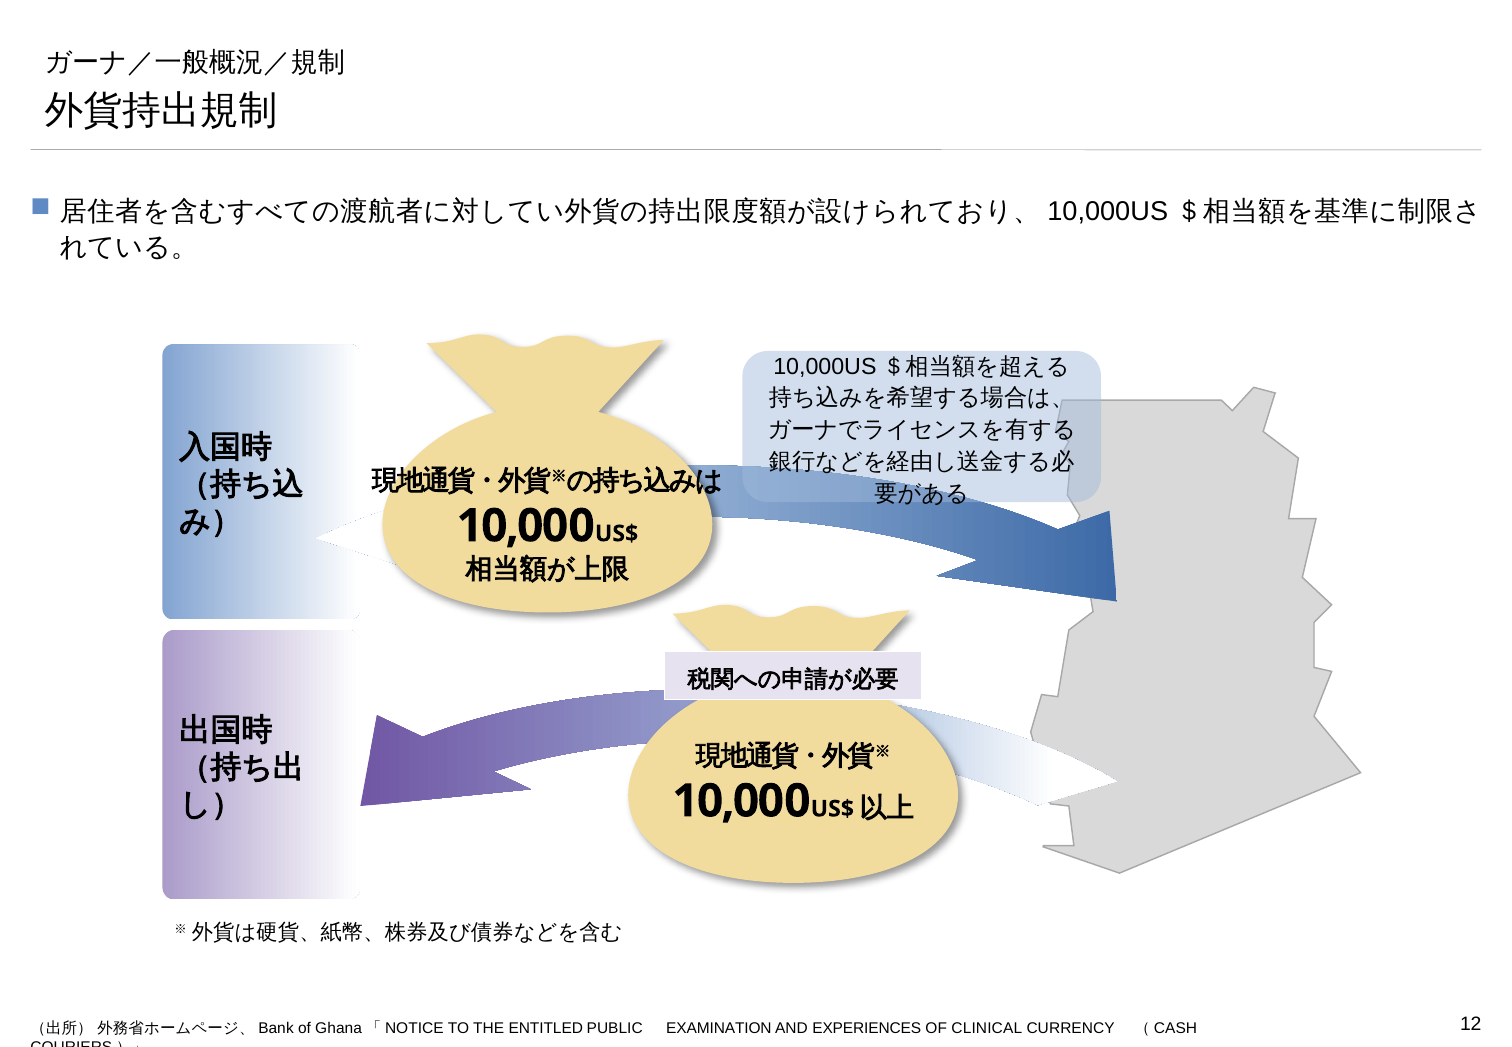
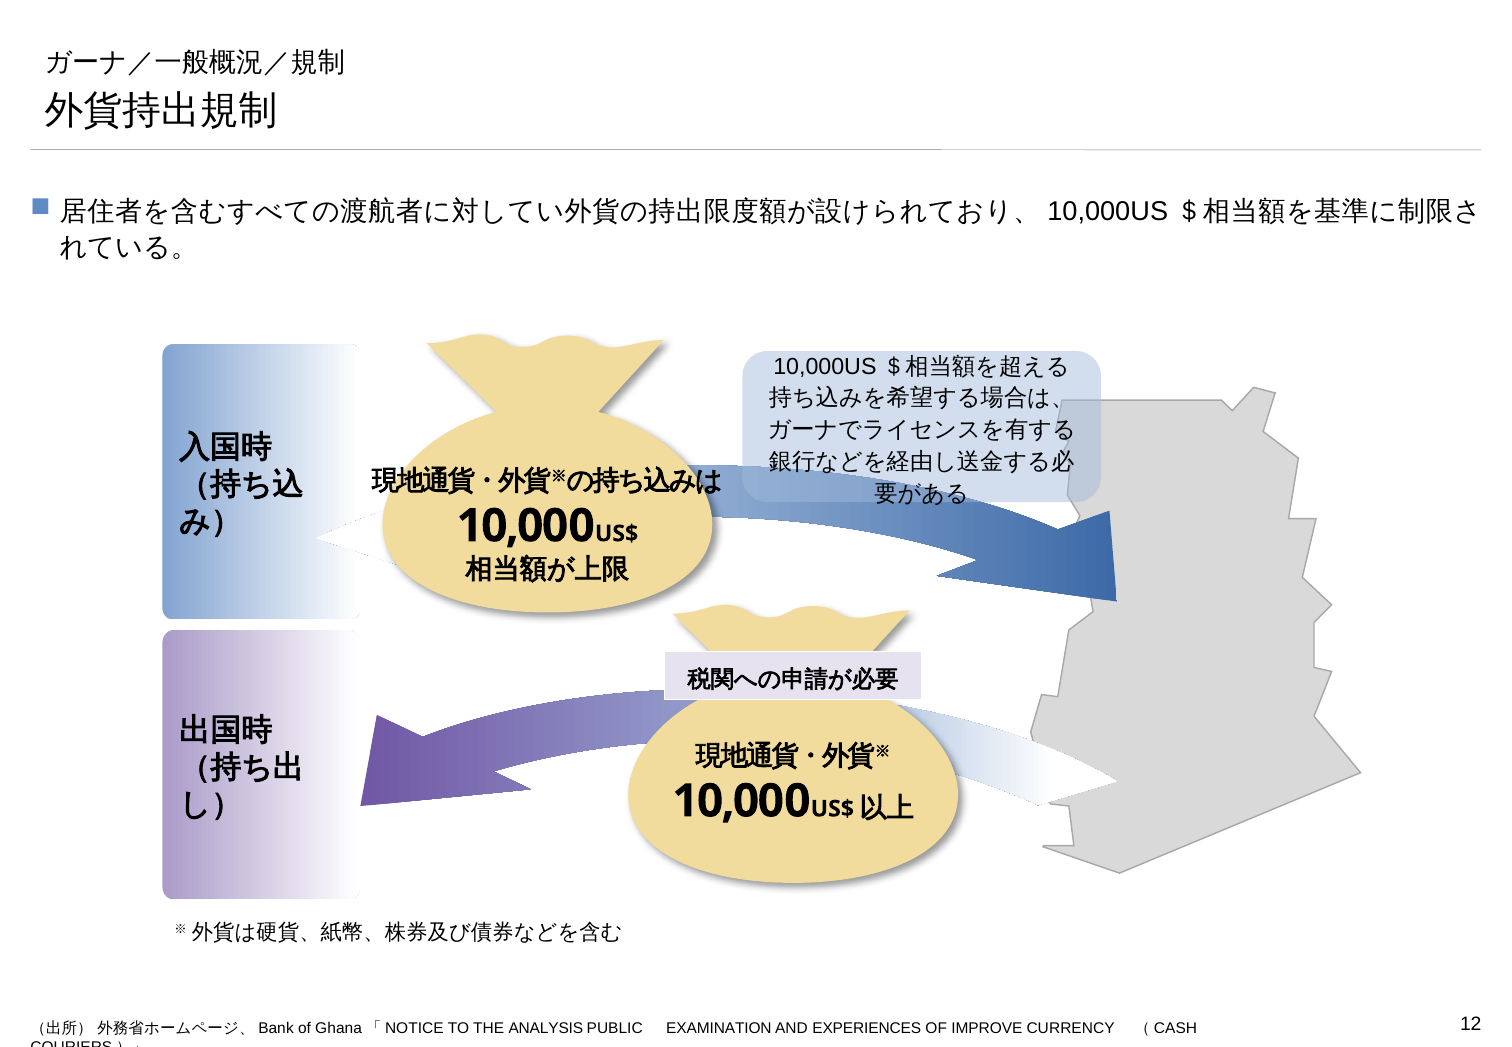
ENTITLED: ENTITLED -> ANALYSIS (546, 1028)
CLINICAL: CLINICAL -> IMPROVE (987, 1028)
